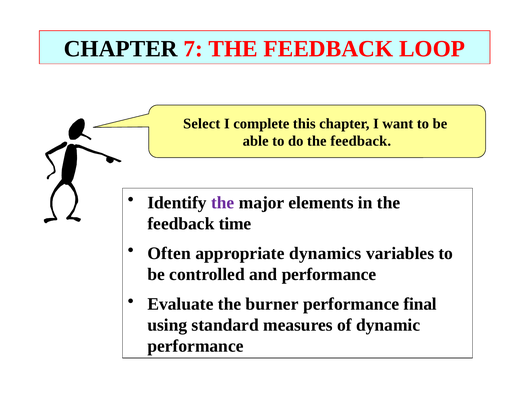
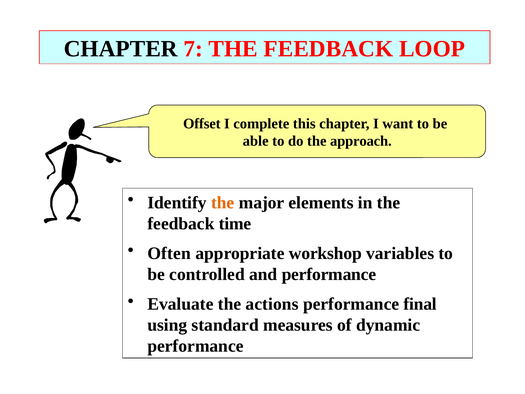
Select: Select -> Offset (202, 123)
do the feedback: feedback -> approach (361, 141)
the colour: purple -> orange (223, 202)
dynamics: dynamics -> workshop (325, 253)
burner: burner -> actions (272, 304)
